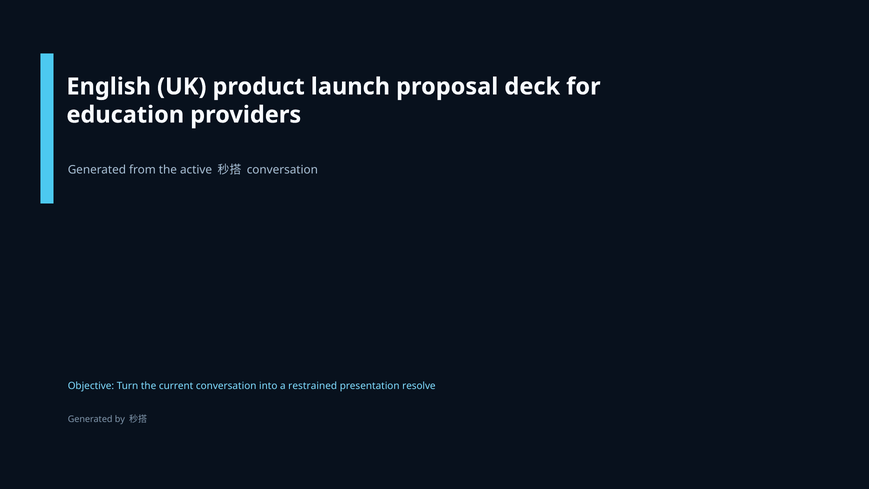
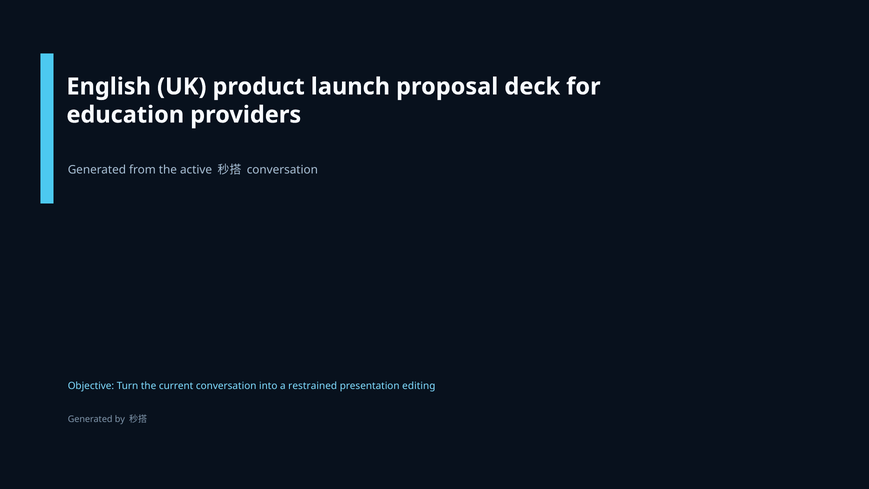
resolve: resolve -> editing (419, 386)
